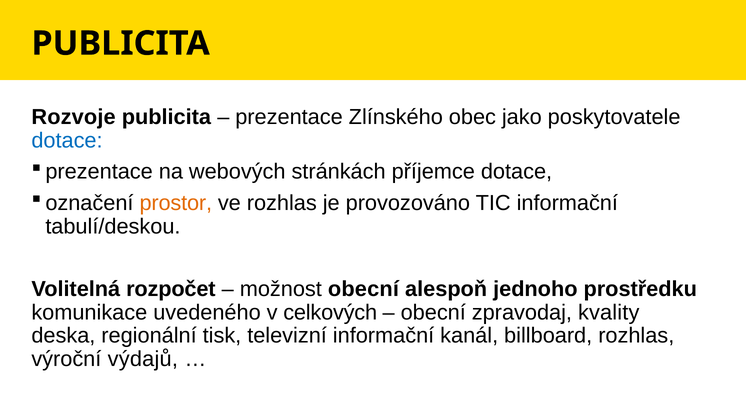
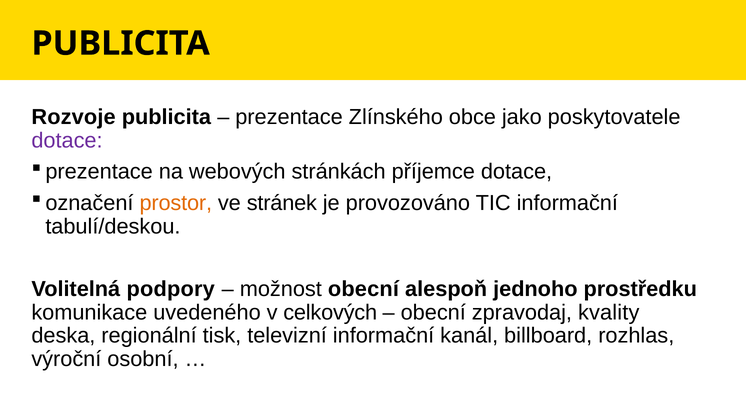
obec: obec -> obce (472, 117)
dotace colour: blue -> purple (67, 141)
ve rozhlas: rozhlas -> stránek (282, 203)
rozpočet: rozpočet -> podpory (171, 289)
výdajů: výdajů -> osobní (143, 360)
